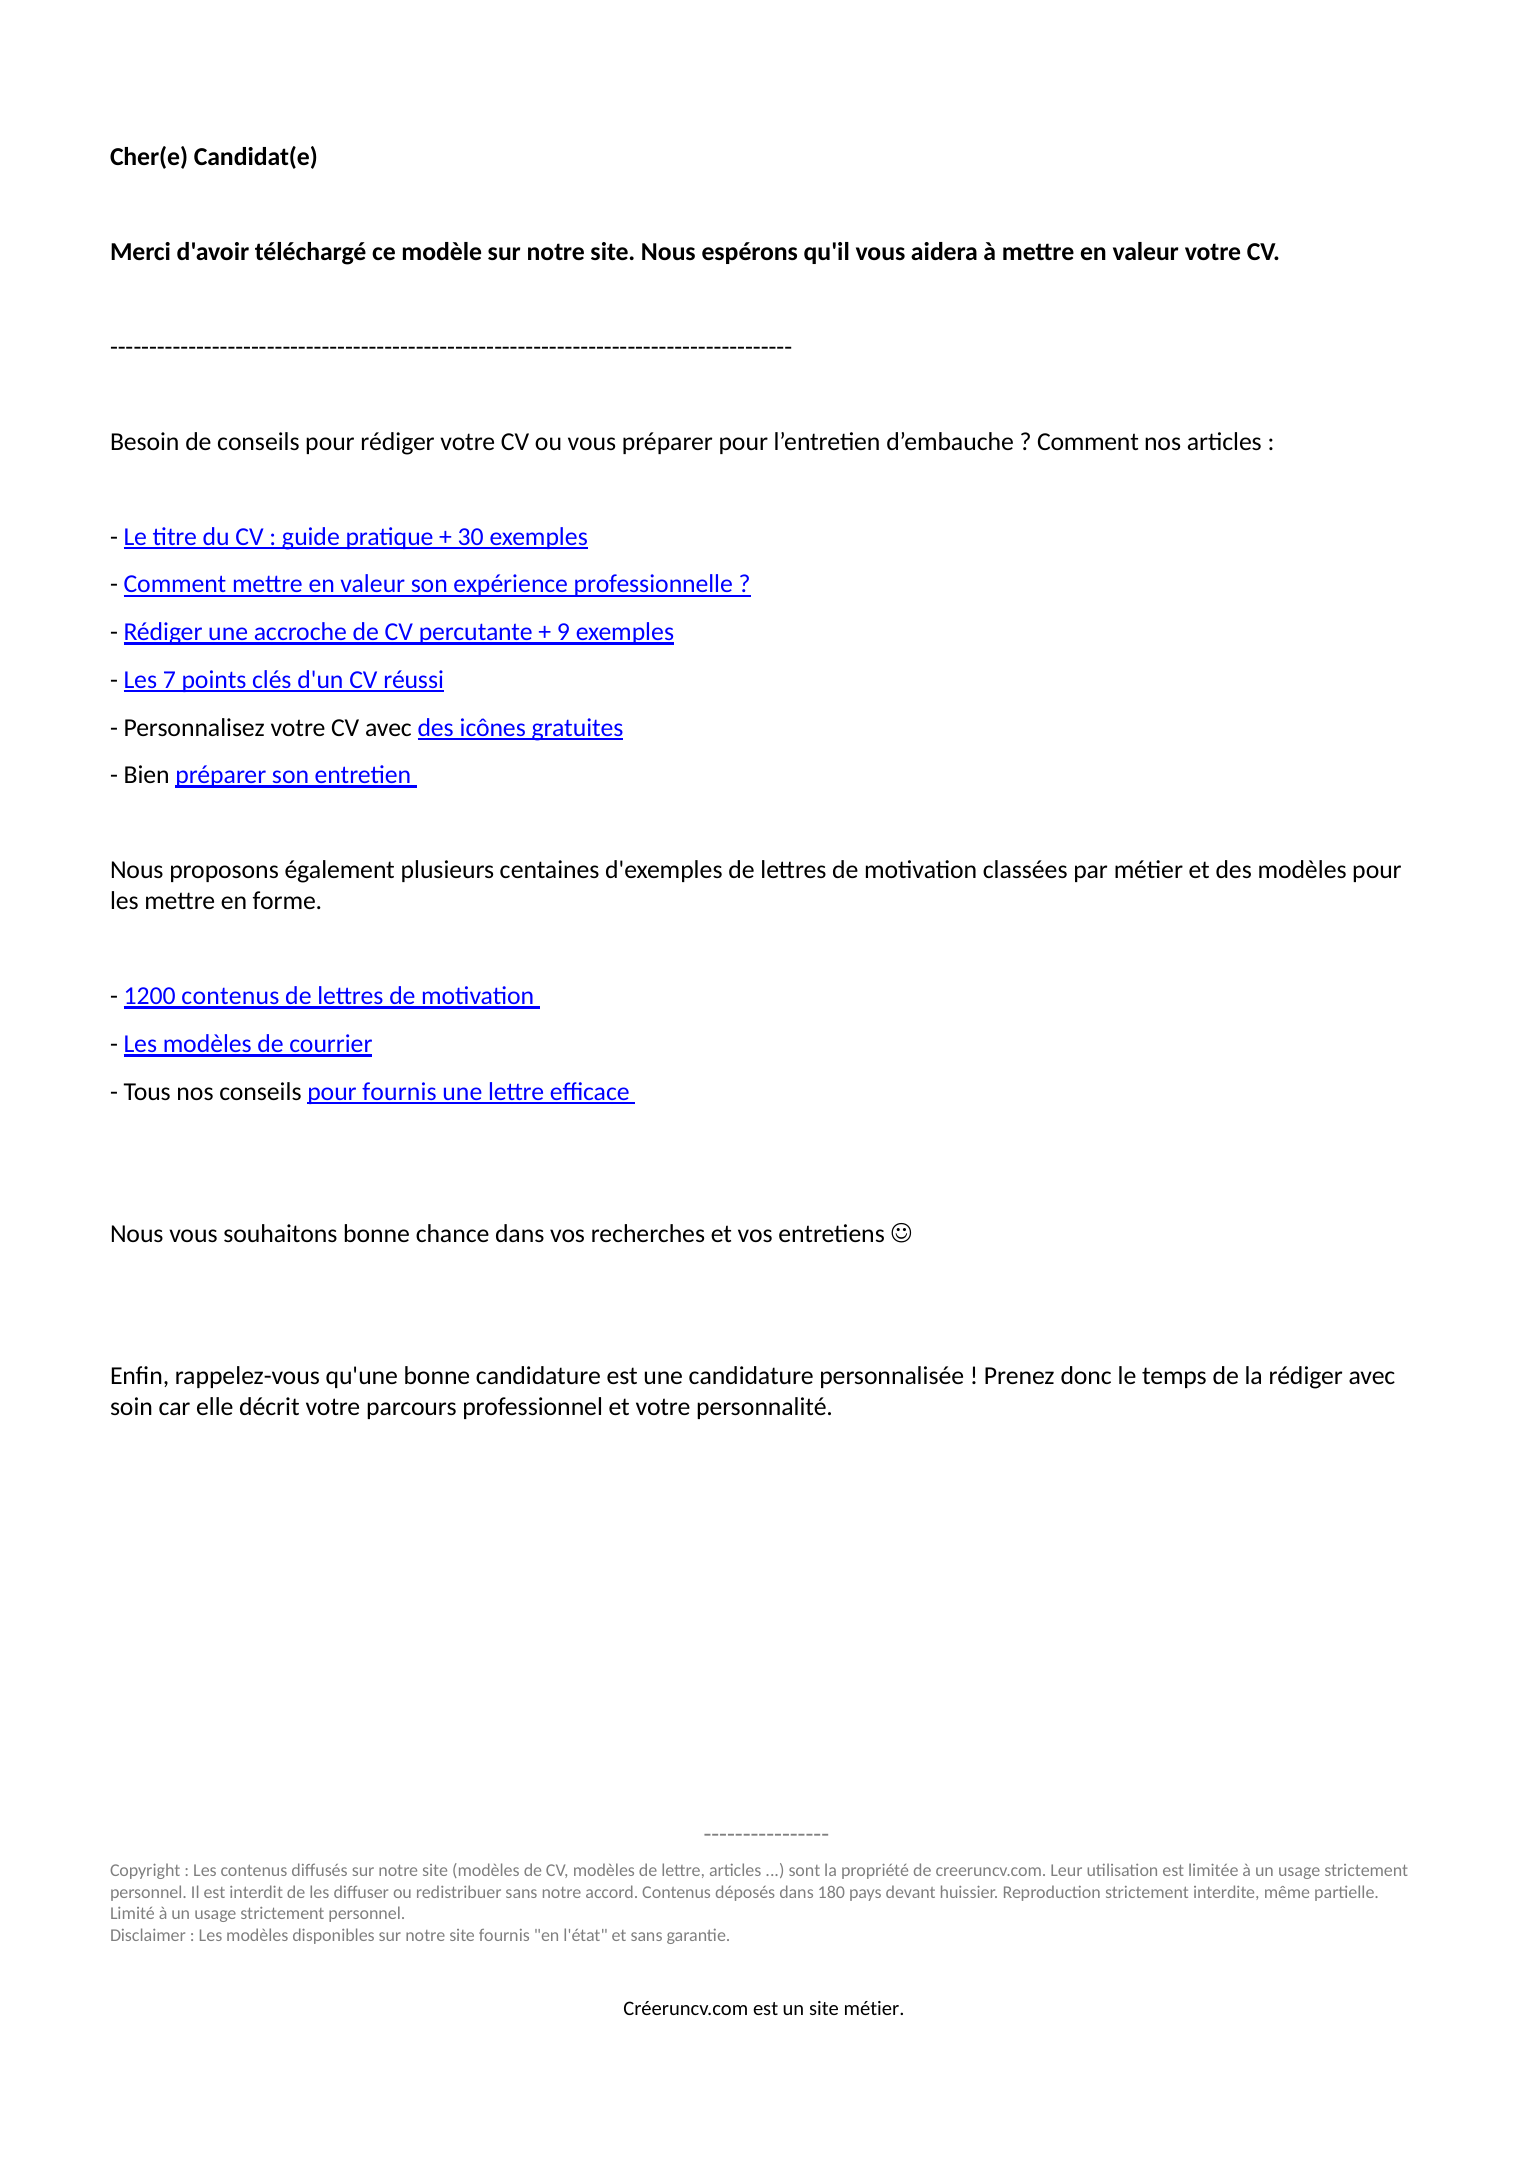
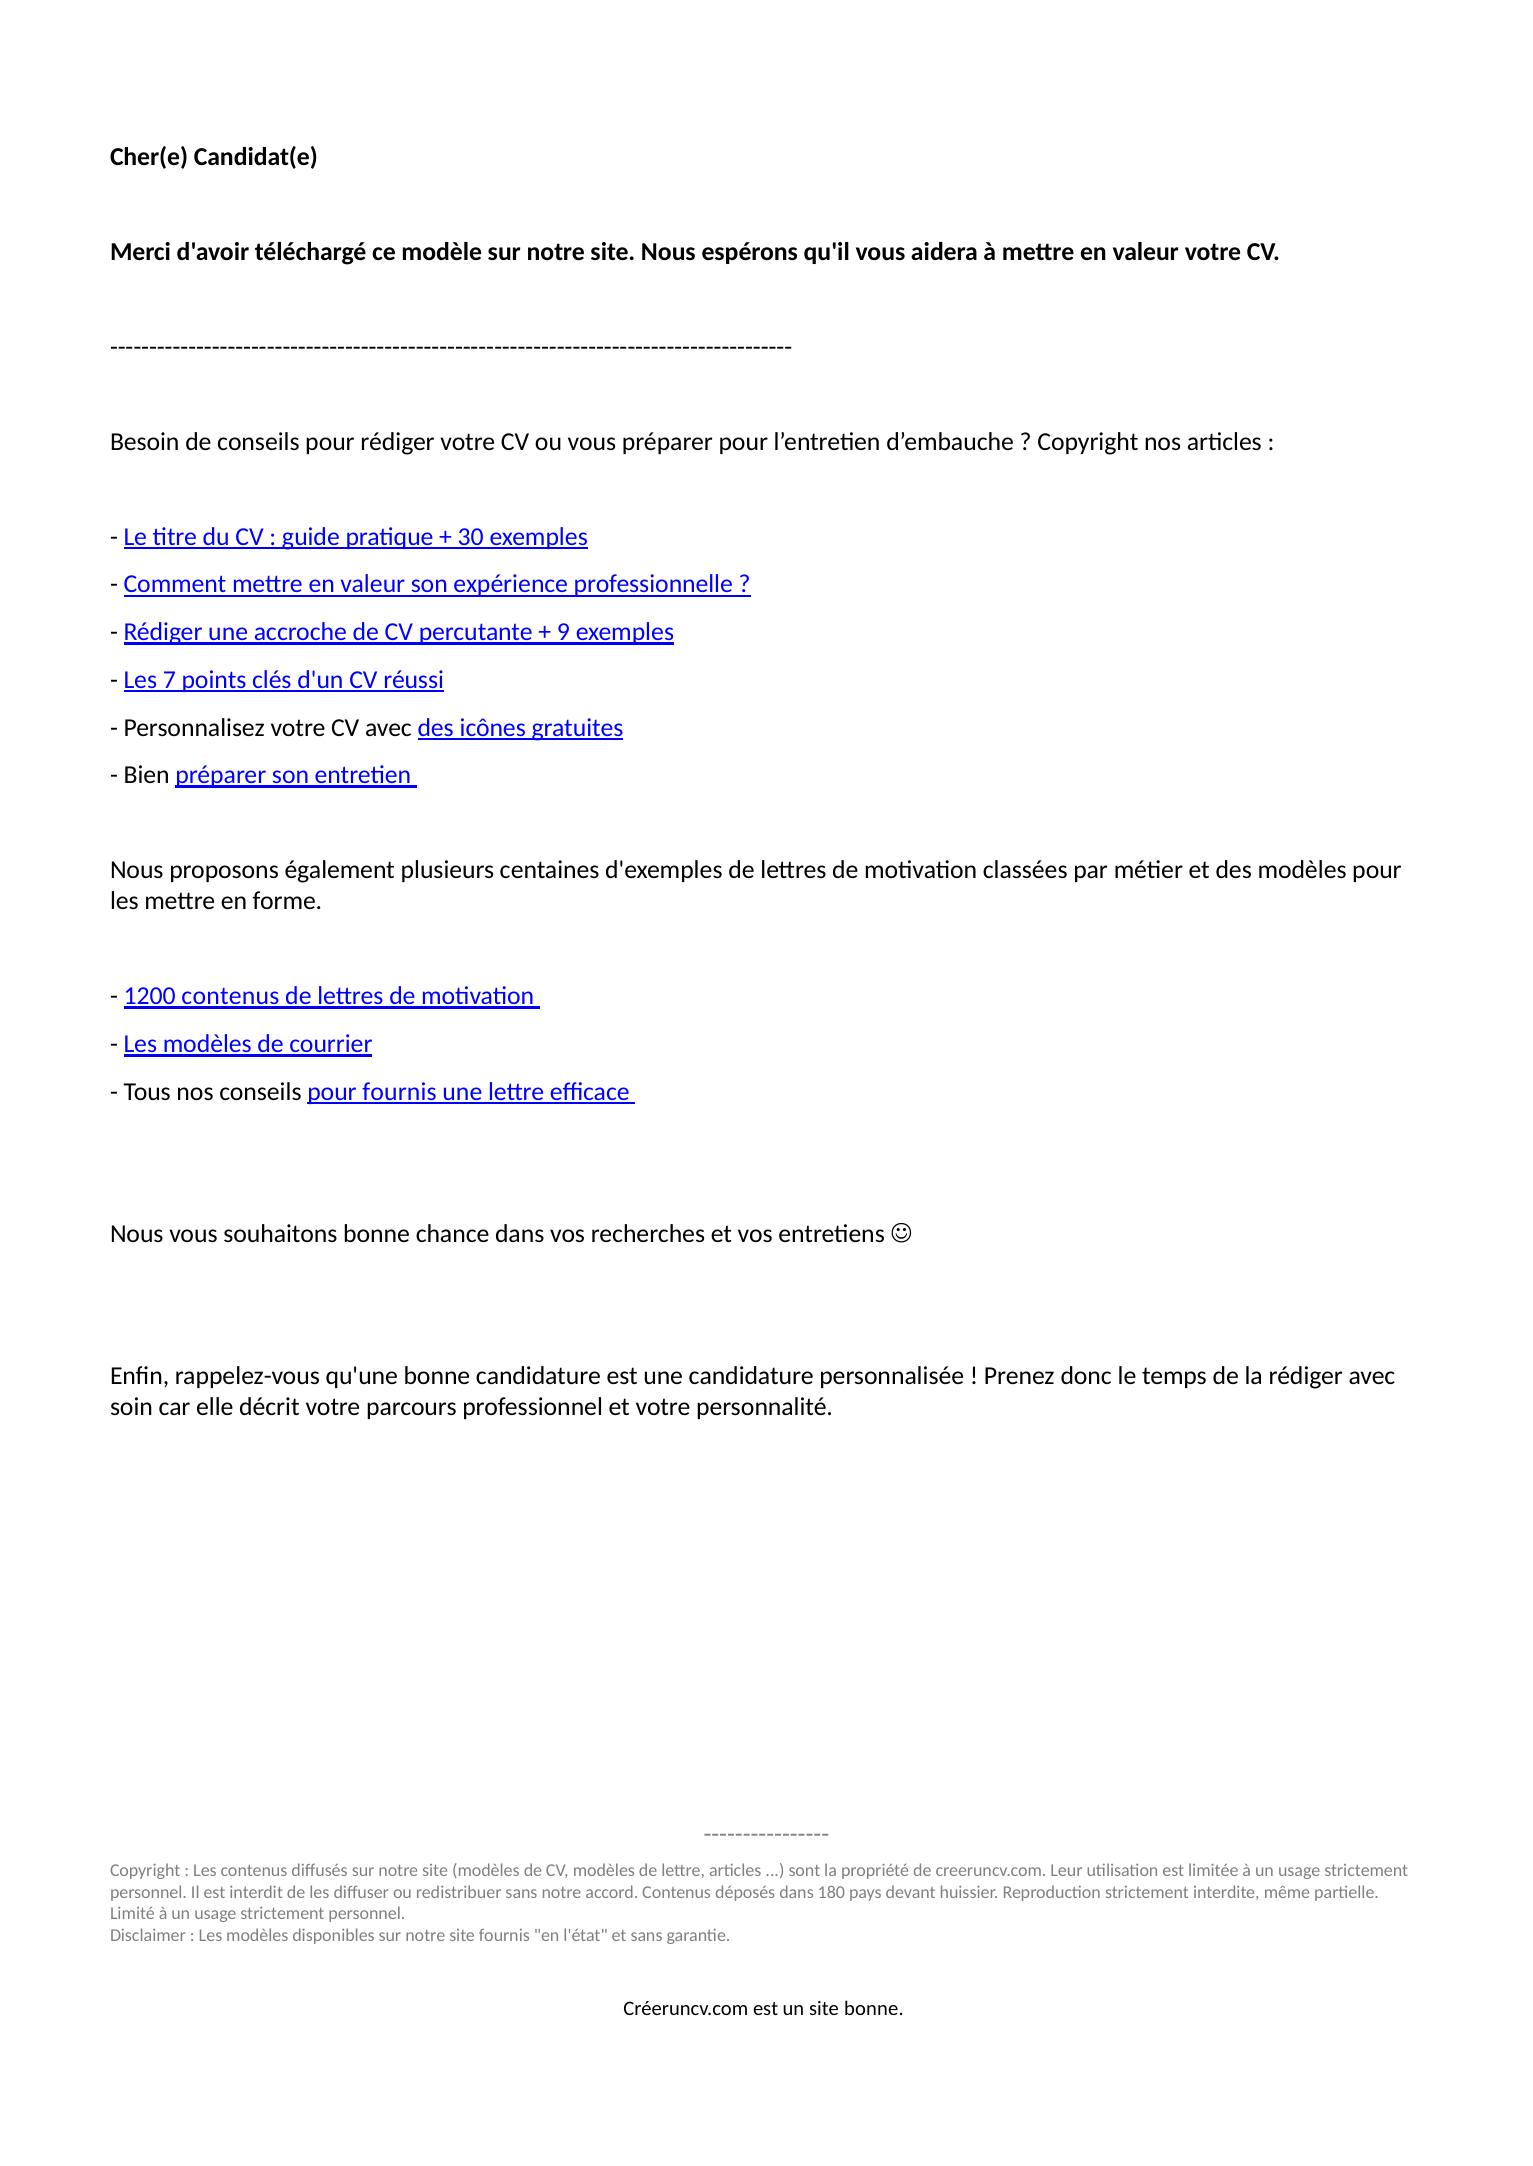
Comment: Comment -> Copyright (1088, 442)
site métier: métier -> bonne (874, 2009)
